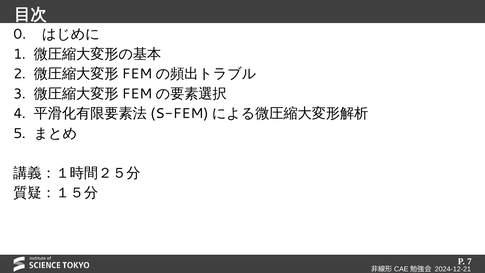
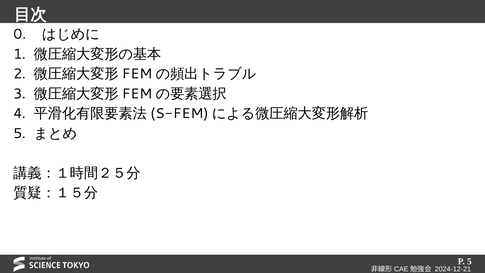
P 7: 7 -> 5 (469, 261)
